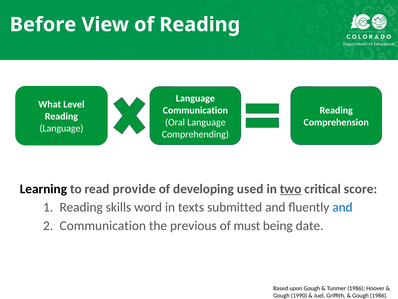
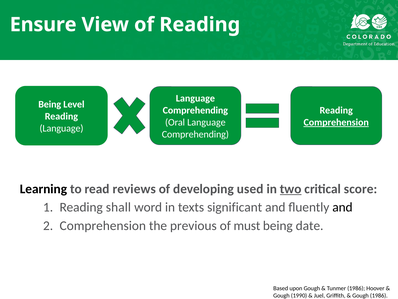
Before: Before -> Ensure (43, 25)
What: What -> Being (50, 104)
Communication: Communication -> Comprehending (195, 110)
Comprehension underline: none -> present (336, 122)
provide: provide -> reviews (134, 189)
skills: skills -> shall (118, 207)
submitted: submitted -> significant (235, 207)
and colour: blue -> black (342, 207)
Communication: Communication -> Comprehension (103, 225)
